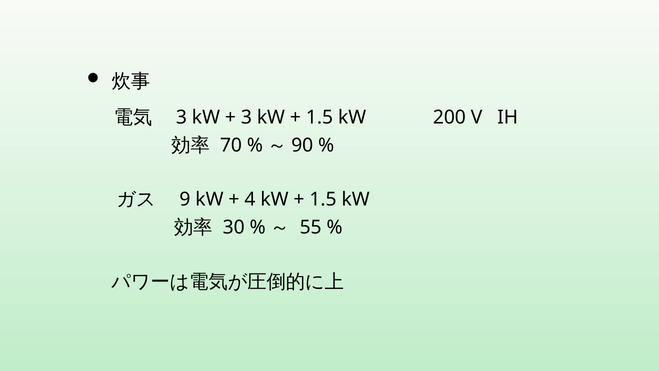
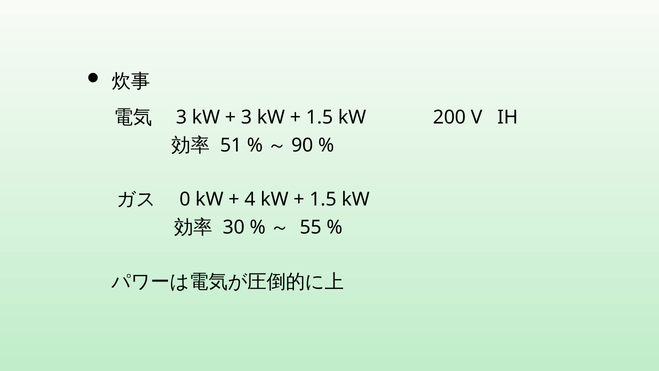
70: 70 -> 51 (231, 145)
9: 9 -> 0 (185, 199)
